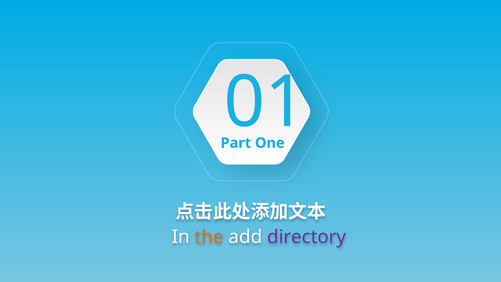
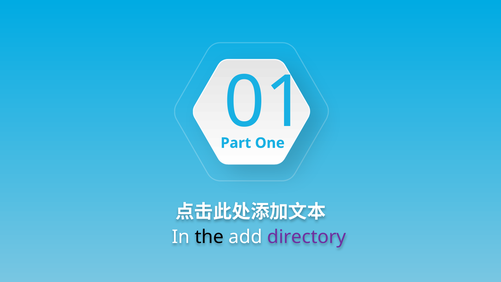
the colour: orange -> black (209, 237)
